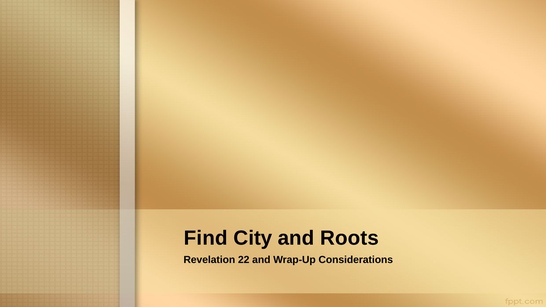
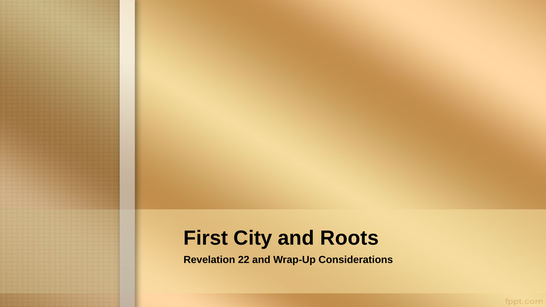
Find: Find -> First (206, 238)
